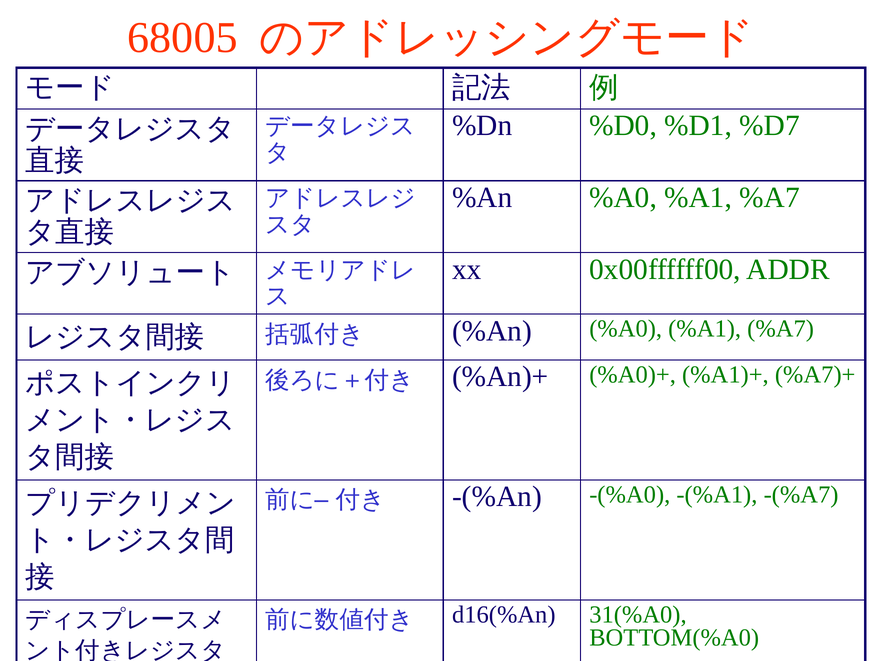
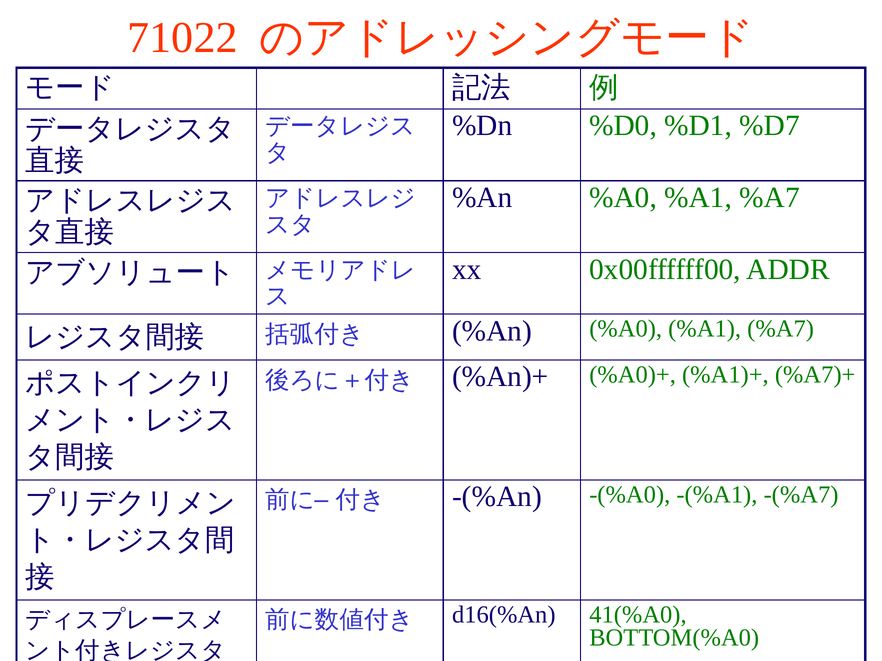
68005: 68005 -> 71022 (182, 38)
31(%A0: 31(%A0 -> 41(%A0 (638, 615)
